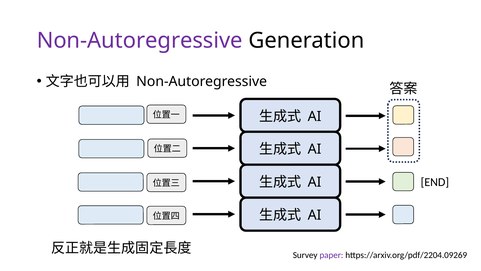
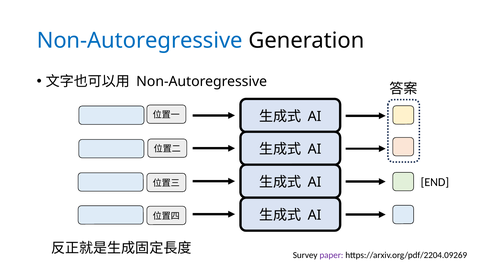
Non-Autoregressive colour: purple -> blue (140, 40)
